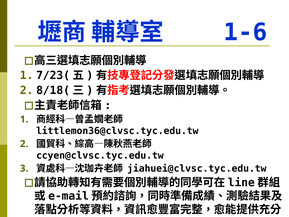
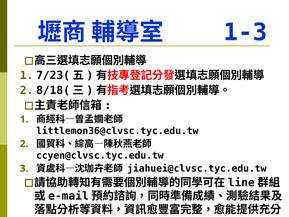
1-6: 1-6 -> 1-3 (245, 32)
